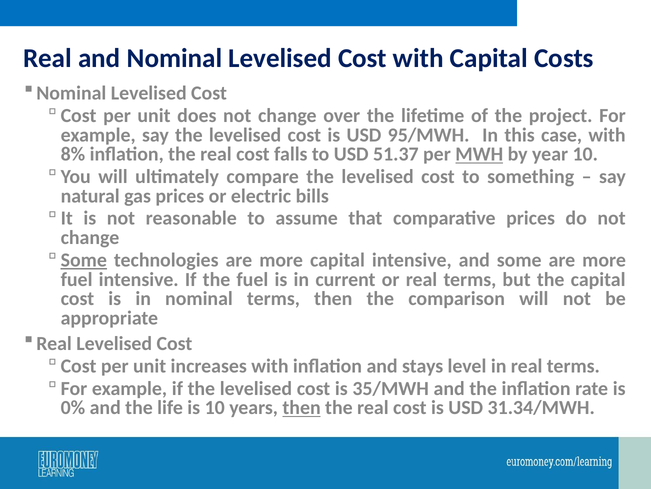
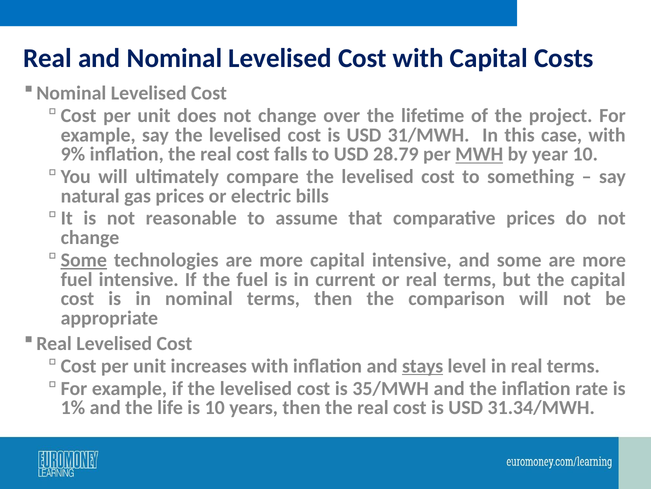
95/MWH: 95/MWH -> 31/MWH (429, 135)
8%: 8% -> 9% (73, 154)
51.37: 51.37 -> 28.79 (396, 154)
stays underline: none -> present (423, 366)
0%: 0% -> 1% (73, 407)
then underline: present -> none (302, 407)
